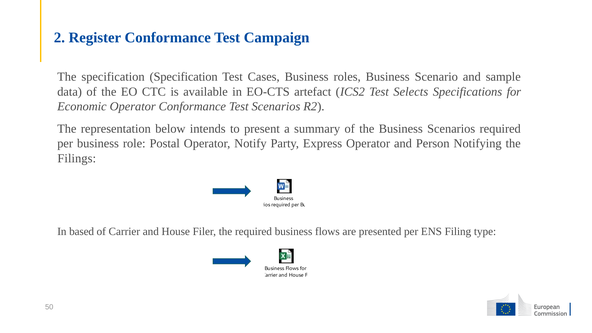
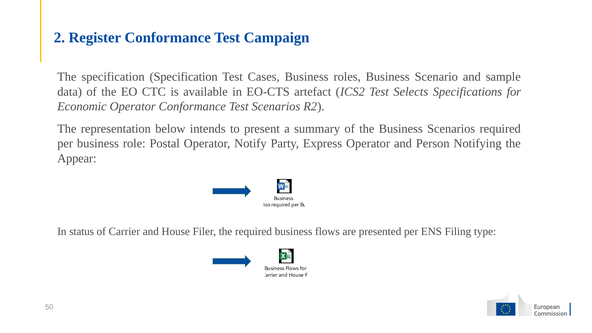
Filings: Filings -> Appear (77, 158)
based: based -> status (82, 231)
